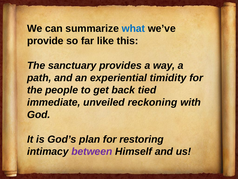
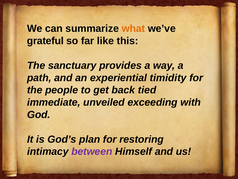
what colour: blue -> orange (133, 29)
provide: provide -> grateful (45, 41)
reckoning: reckoning -> exceeding (153, 102)
